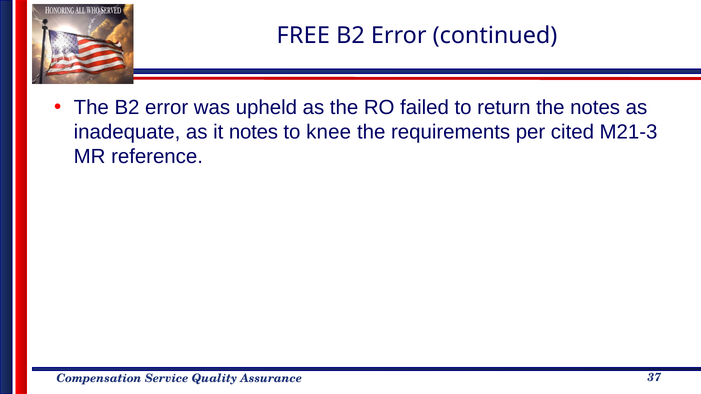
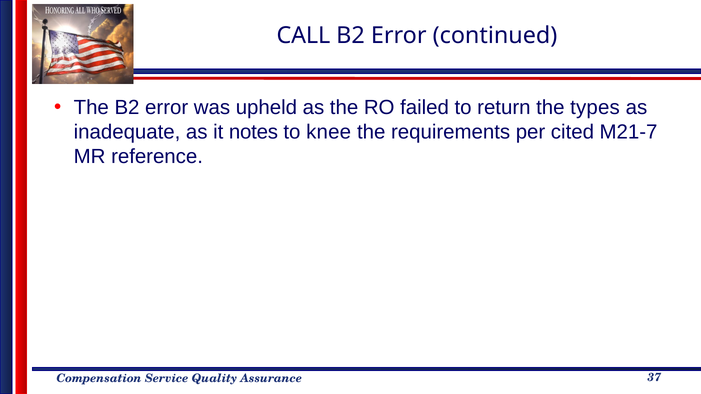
FREE: FREE -> CALL (303, 36)
the notes: notes -> types (595, 108)
M21-3: M21-3 -> M21-7 (629, 132)
